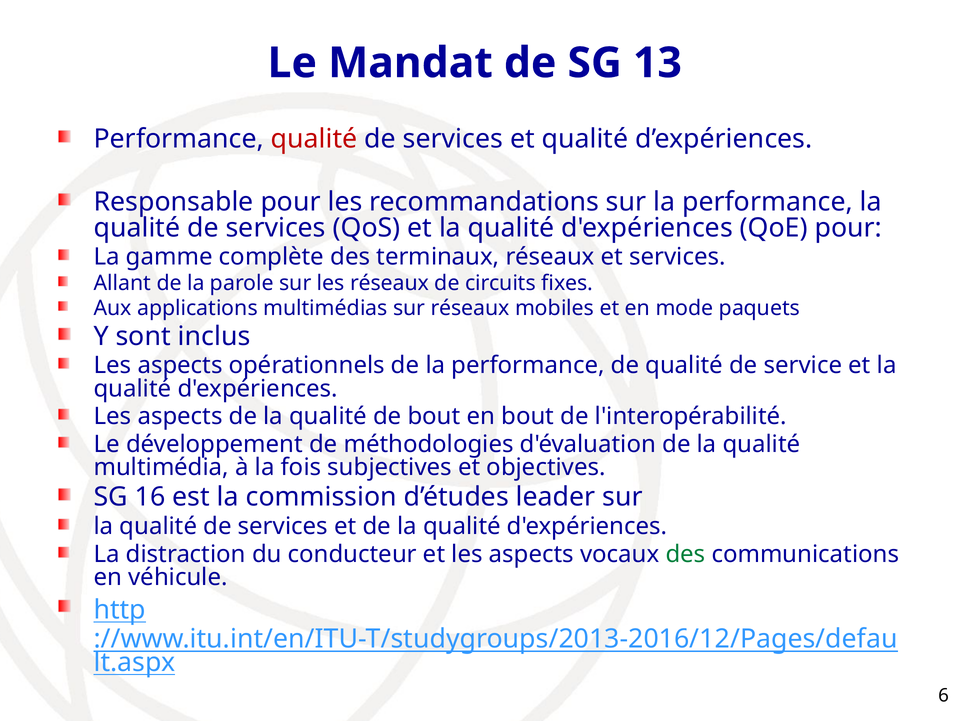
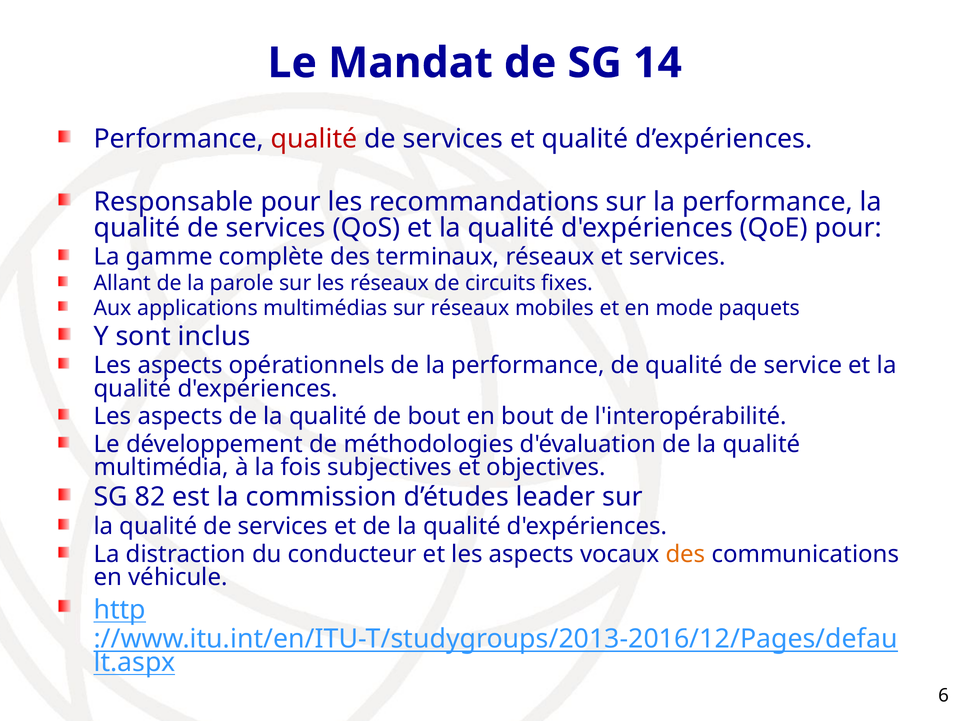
13: 13 -> 14 (657, 63)
16: 16 -> 82 (150, 497)
des colour: green -> orange (685, 554)
